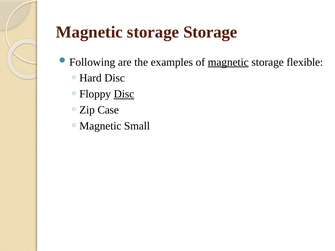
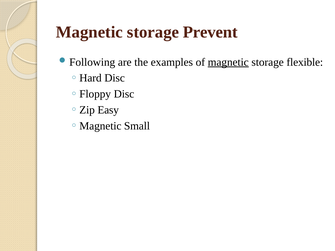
storage Storage: Storage -> Prevent (210, 32)
Disc underline: present -> none (124, 94)
Case: Case -> Easy (108, 110)
